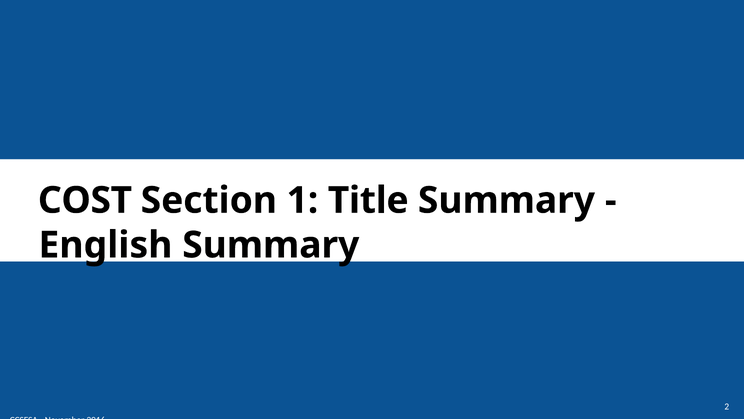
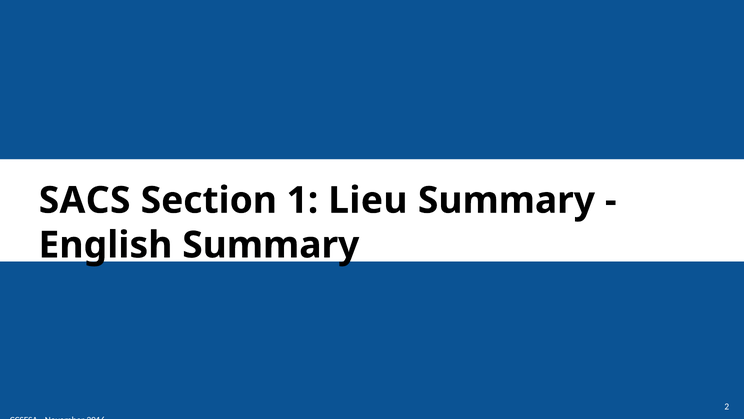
COST: COST -> SACS (85, 200)
Title: Title -> Lieu (368, 200)
